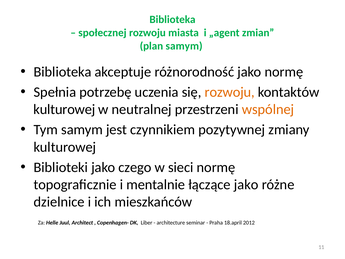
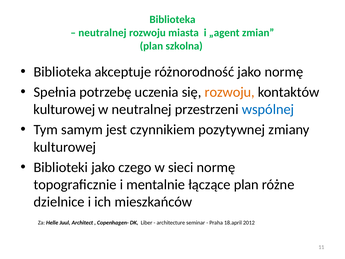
społecznej: społecznej -> neutralnej (102, 33)
plan samym: samym -> szkolna (184, 46)
wspólnej colour: orange -> blue (268, 109)
łączące jako: jako -> plan (246, 184)
